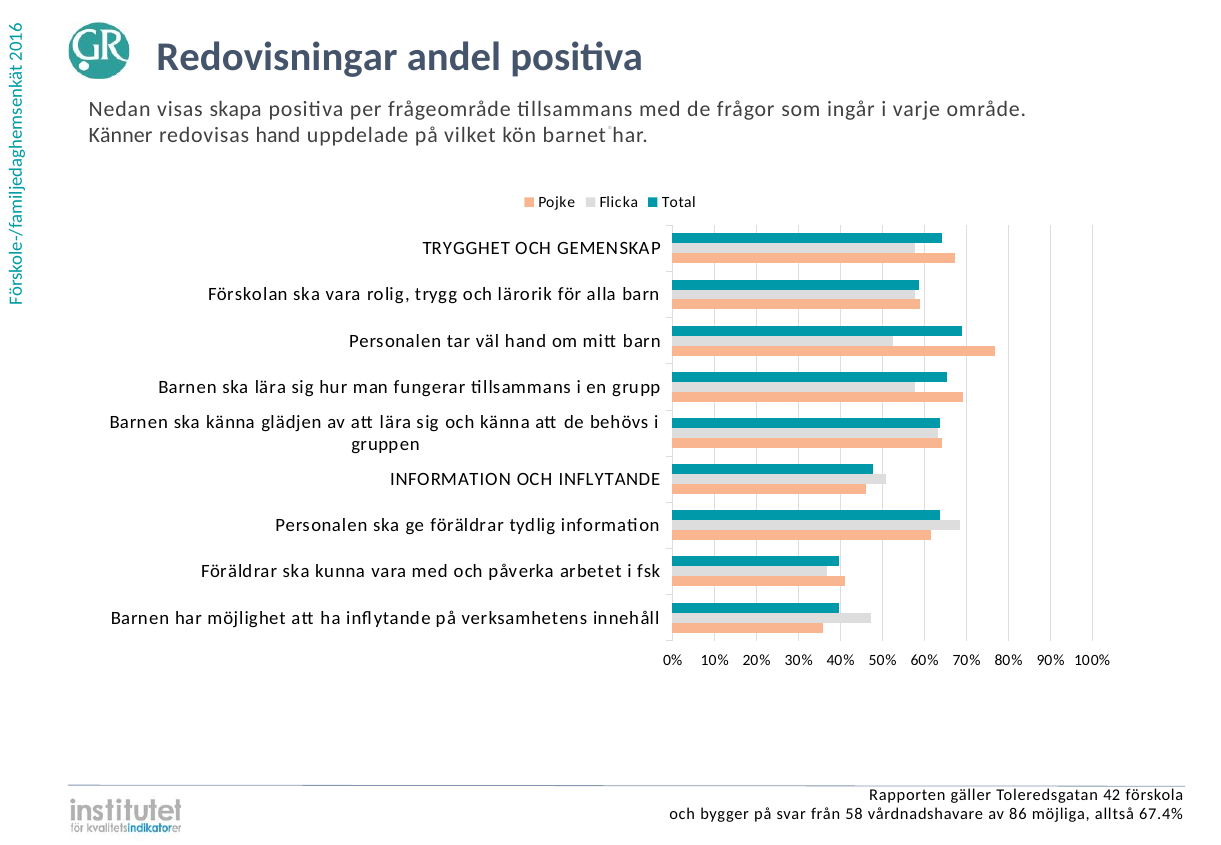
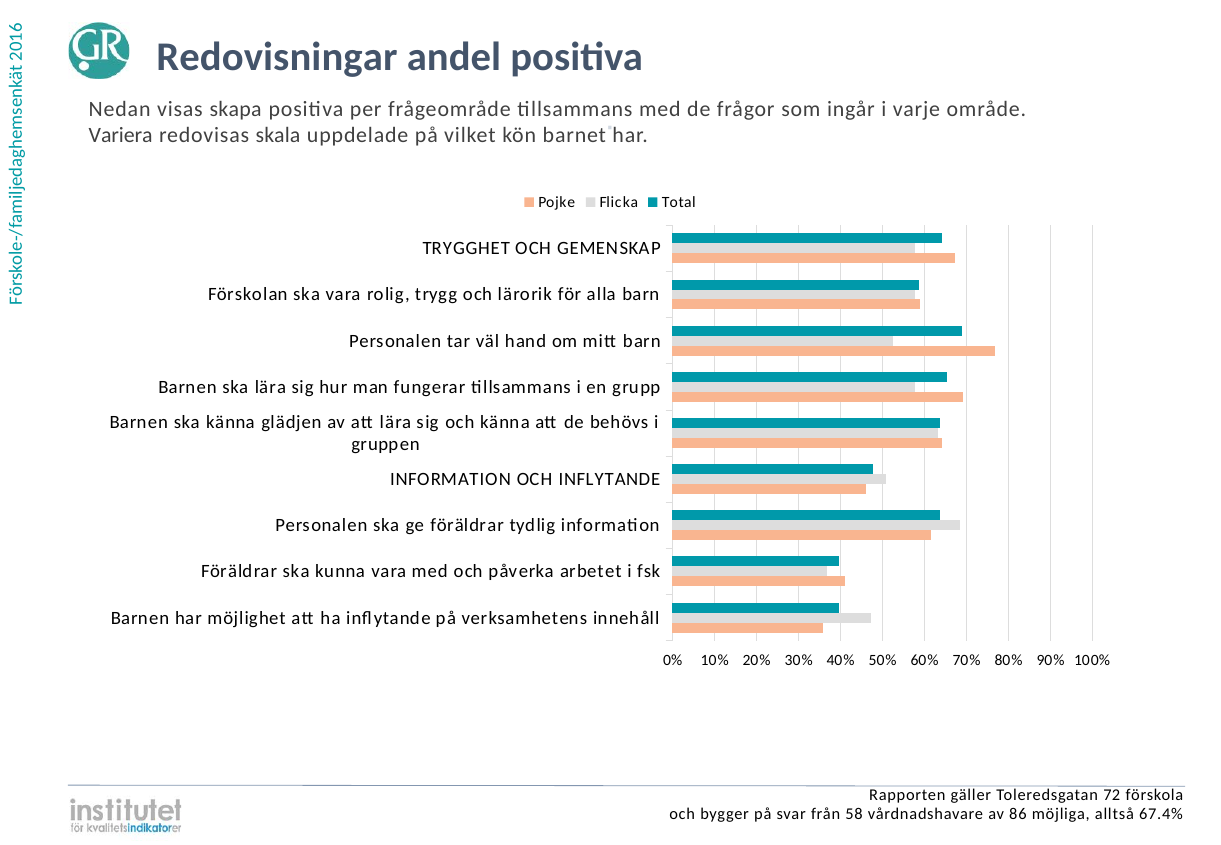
Känner: Känner -> Variera (121, 135)
redovisas hand: hand -> skala (278, 135)
42: 42 -> 72 (1112, 795)
